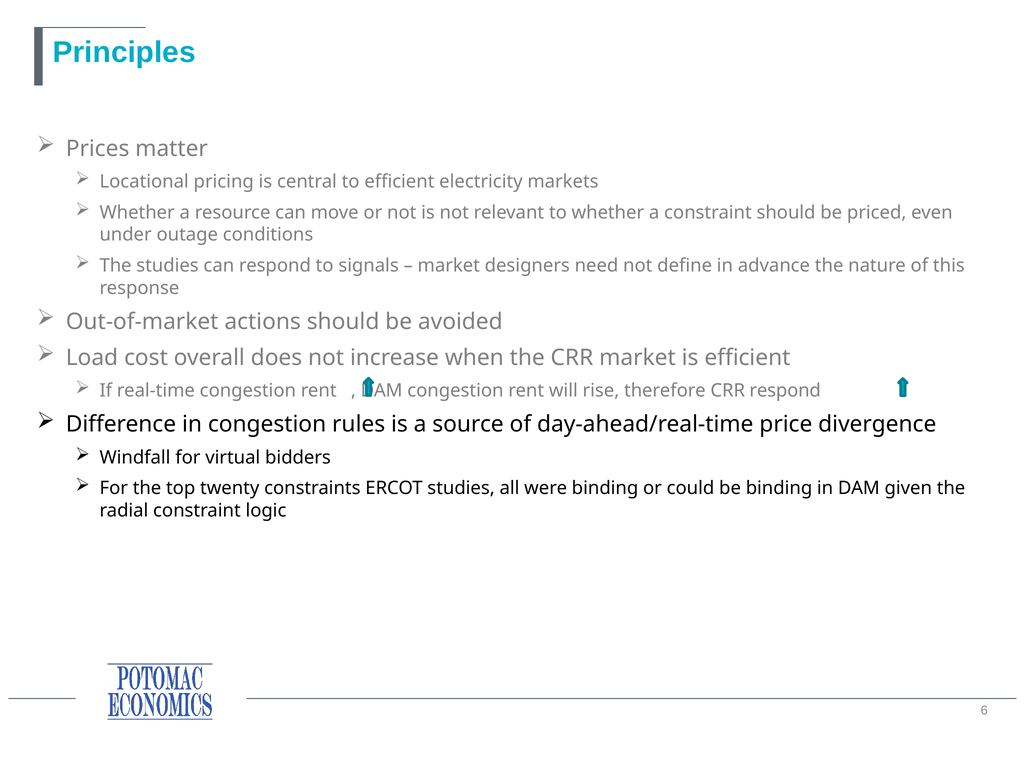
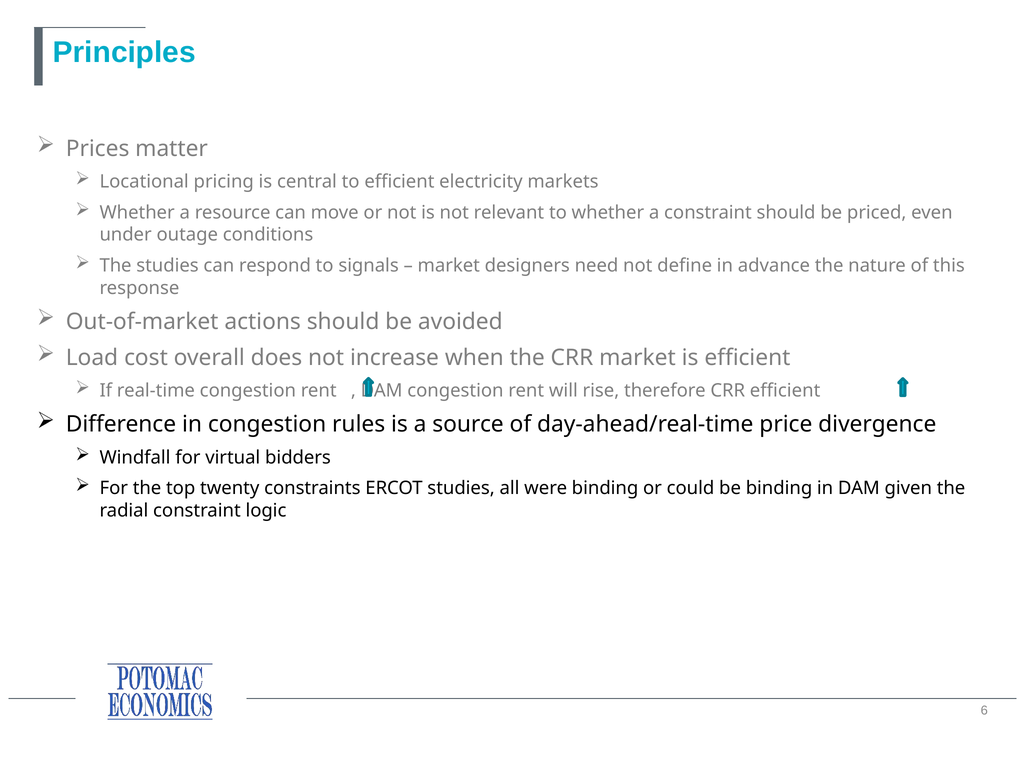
CRR respond: respond -> efficient (785, 391)
